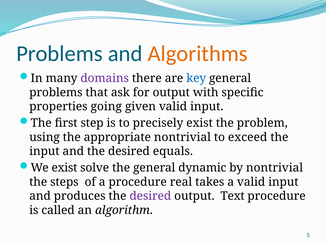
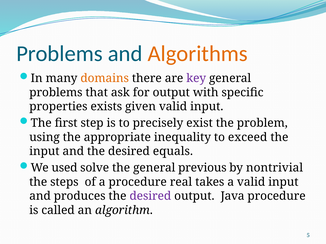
domains colour: purple -> orange (105, 79)
key colour: blue -> purple (196, 79)
going: going -> exists (106, 107)
appropriate nontrivial: nontrivial -> inequality (182, 137)
We exist: exist -> used (64, 168)
dynamic: dynamic -> previous (202, 168)
Text: Text -> Java (233, 196)
